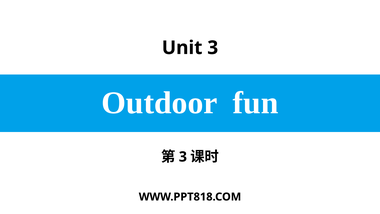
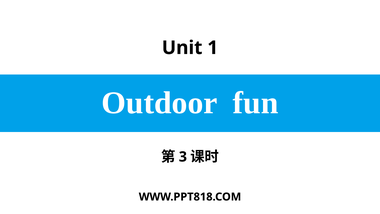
Unit 3: 3 -> 1 (213, 48)
